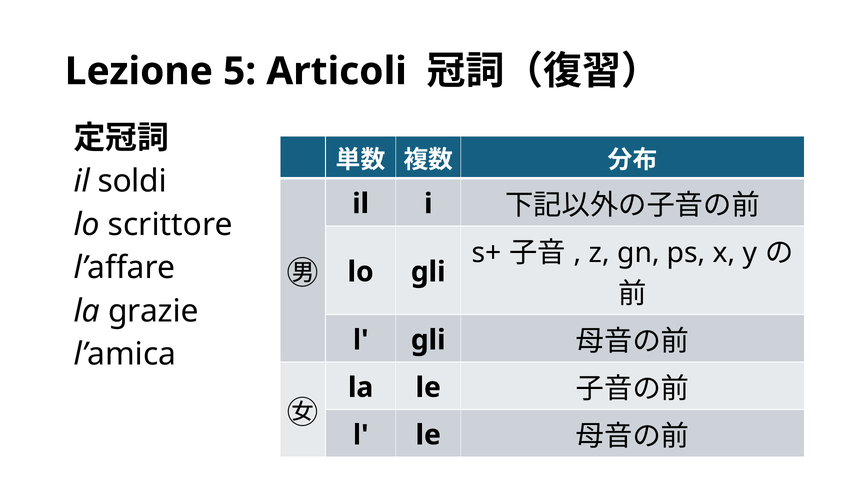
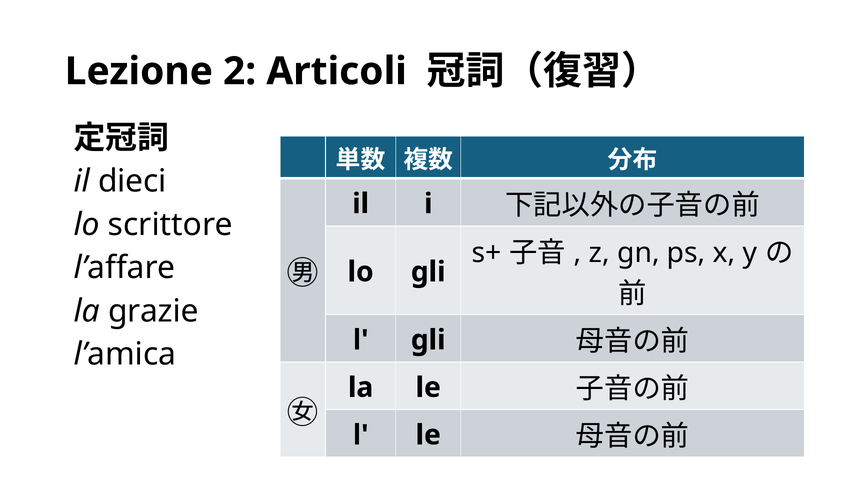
5: 5 -> 2 (240, 71)
soldi: soldi -> dieci (132, 181)
